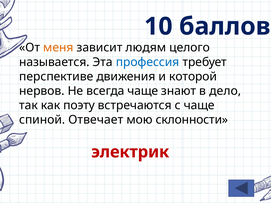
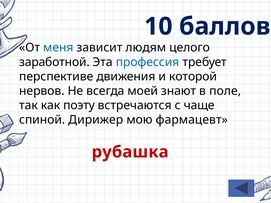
меня colour: orange -> blue (58, 48)
называется: называется -> заработной (54, 62)
всегда чаще: чаще -> моей (143, 91)
дело: дело -> поле (225, 91)
Отвечает: Отвечает -> Дирижер (96, 120)
склонности: склонности -> фармацевт (192, 120)
электрик: электрик -> рубашка (130, 152)
